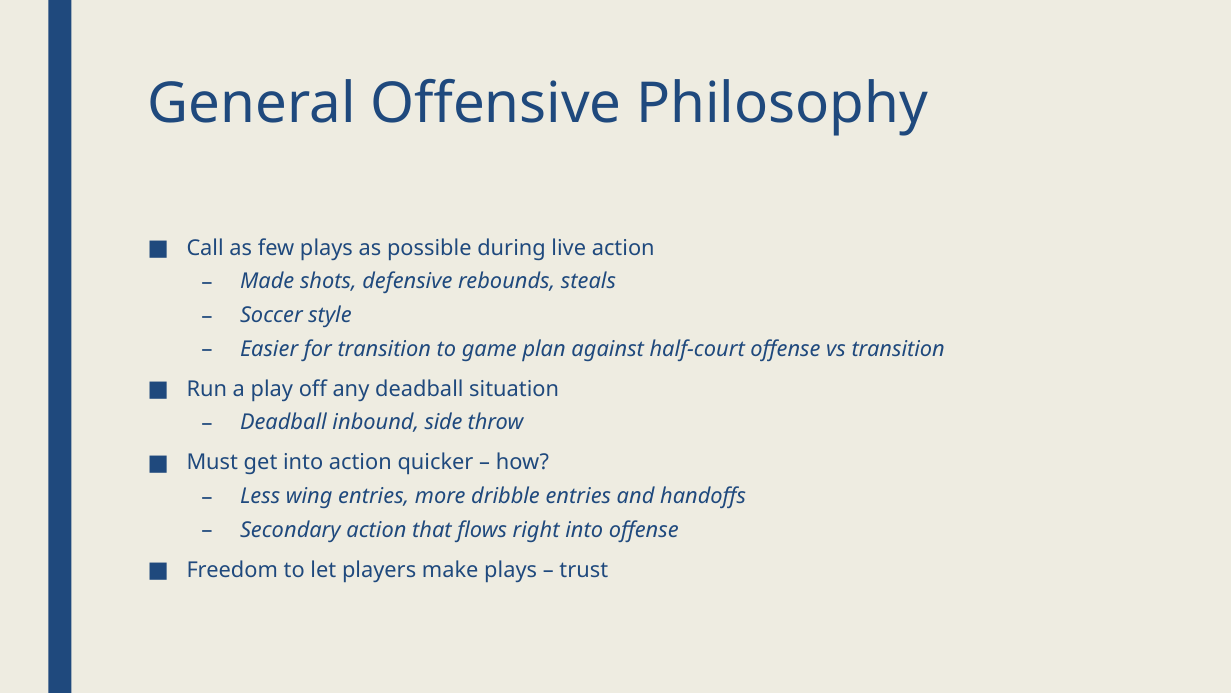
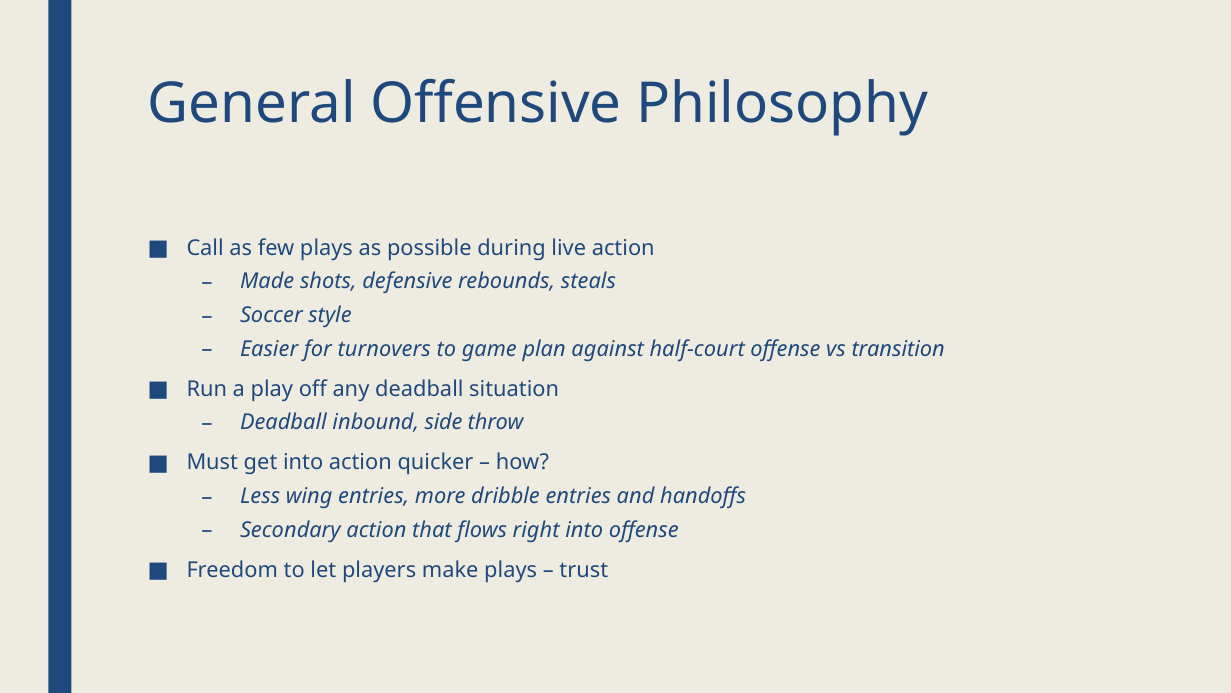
for transition: transition -> turnovers (384, 349)
